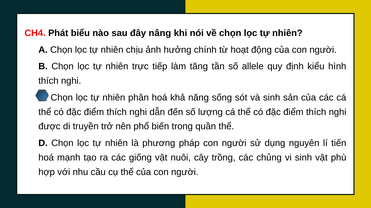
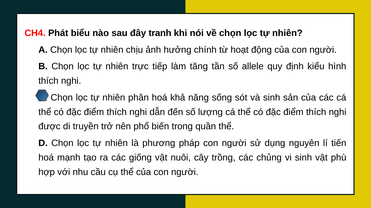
nâng: nâng -> tranh (160, 33)
